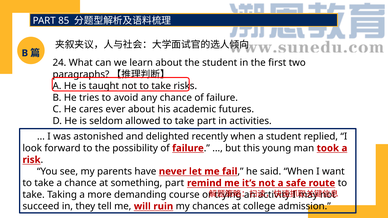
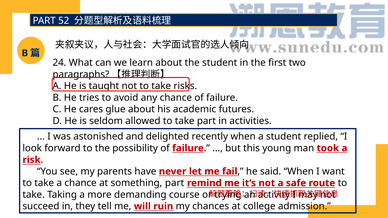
85: 85 -> 52 (64, 21)
ever: ever -> glue (116, 109)
